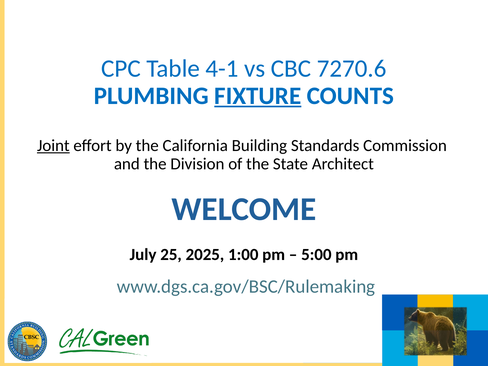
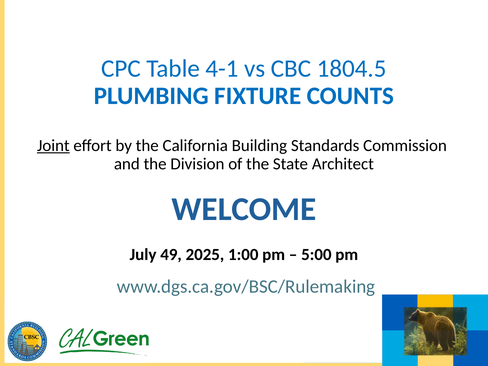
7270.6: 7270.6 -> 1804.5 (352, 69)
FIXTURE underline: present -> none (258, 96)
25: 25 -> 49 (171, 255)
